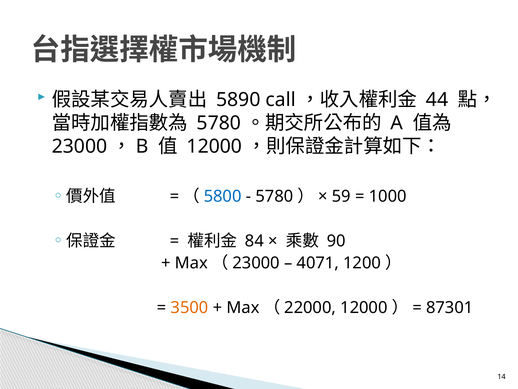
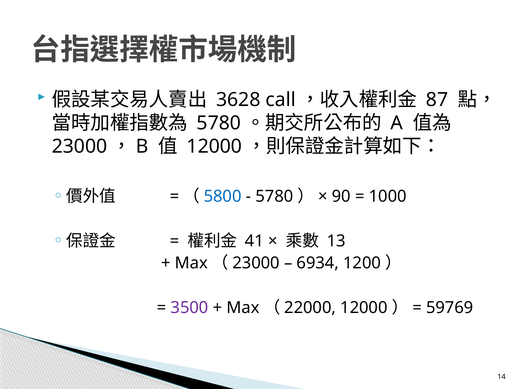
5890: 5890 -> 3628 (238, 99)
44: 44 -> 87 (437, 99)
59: 59 -> 90 (341, 196)
84: 84 -> 41 (254, 241)
90: 90 -> 13 (336, 241)
4071: 4071 -> 6934 (318, 263)
3500 colour: orange -> purple (189, 307)
87301: 87301 -> 59769 (450, 307)
